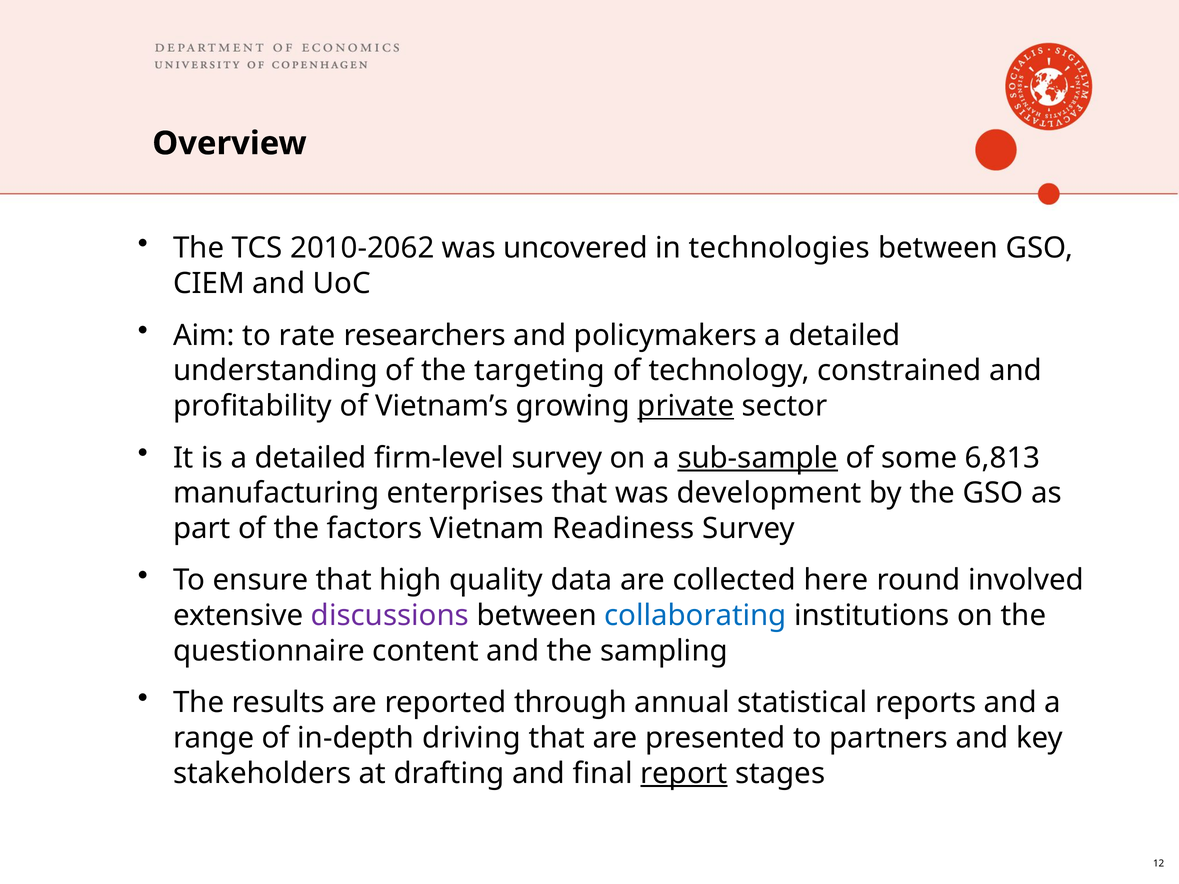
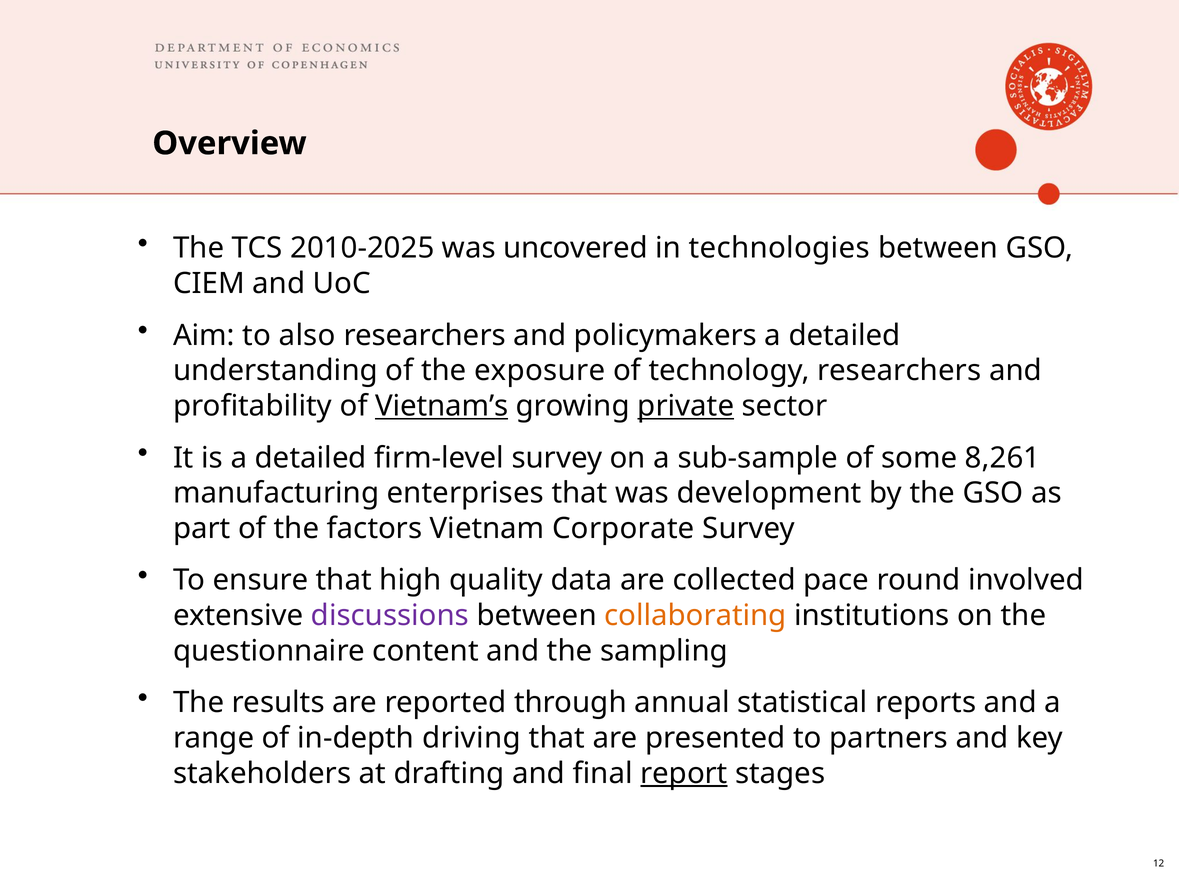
2010-2062: 2010-2062 -> 2010-2025 (362, 248)
rate: rate -> also (307, 335)
targeting: targeting -> exposure (540, 371)
technology constrained: constrained -> researchers (899, 371)
Vietnam’s underline: none -> present (442, 406)
sub-sample underline: present -> none (758, 458)
6,813: 6,813 -> 8,261 (1003, 458)
Readiness: Readiness -> Corporate (623, 529)
here: here -> pace (836, 580)
collaborating colour: blue -> orange (695, 616)
